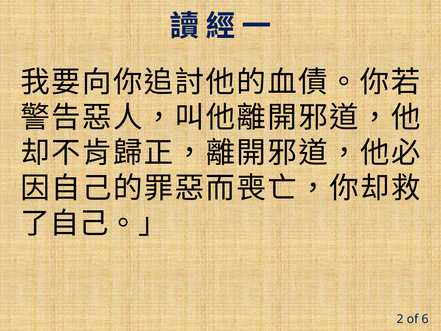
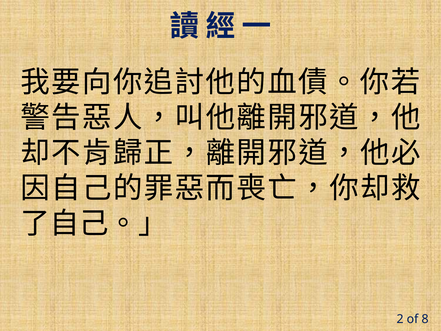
6: 6 -> 8 (425, 319)
